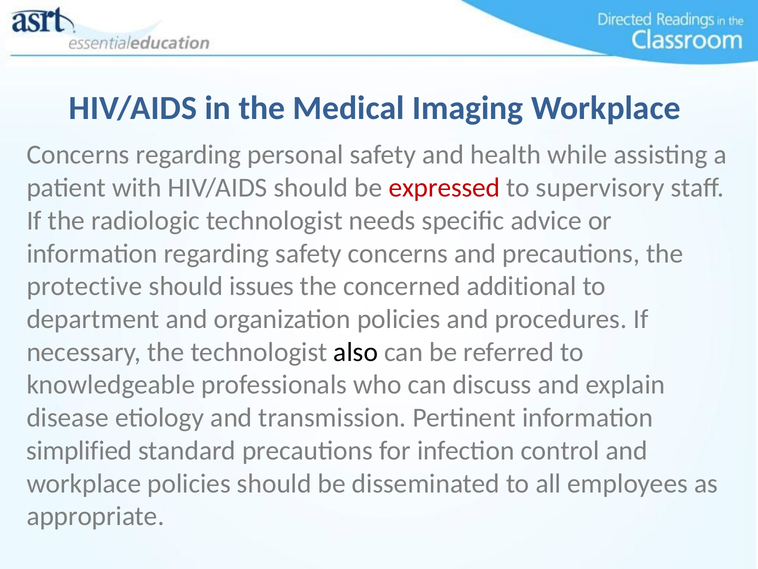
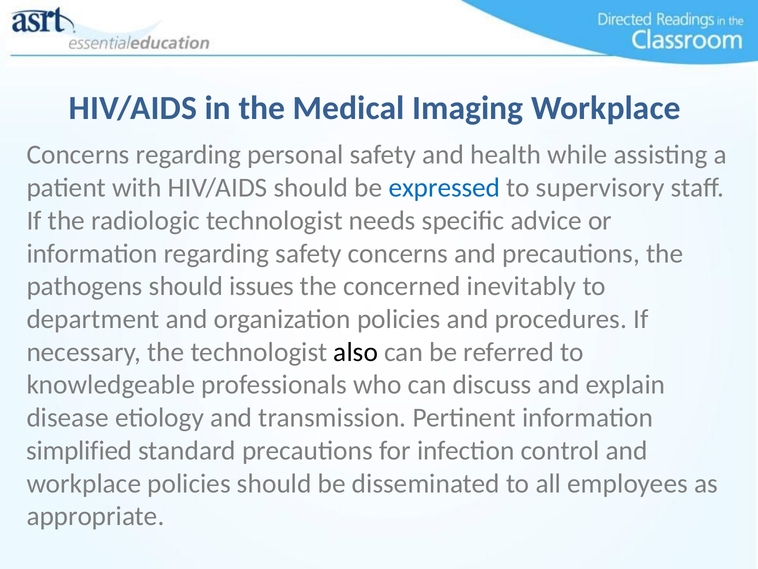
expressed colour: red -> blue (445, 188)
protective: protective -> pathogens (85, 286)
additional: additional -> inevitably (521, 286)
